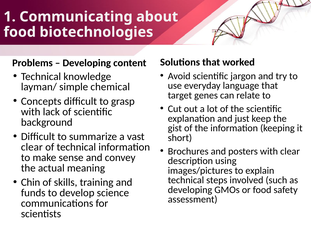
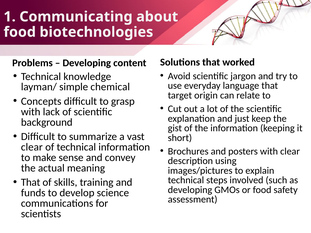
genes: genes -> origin (206, 95)
Chin: Chin -> That (31, 183)
